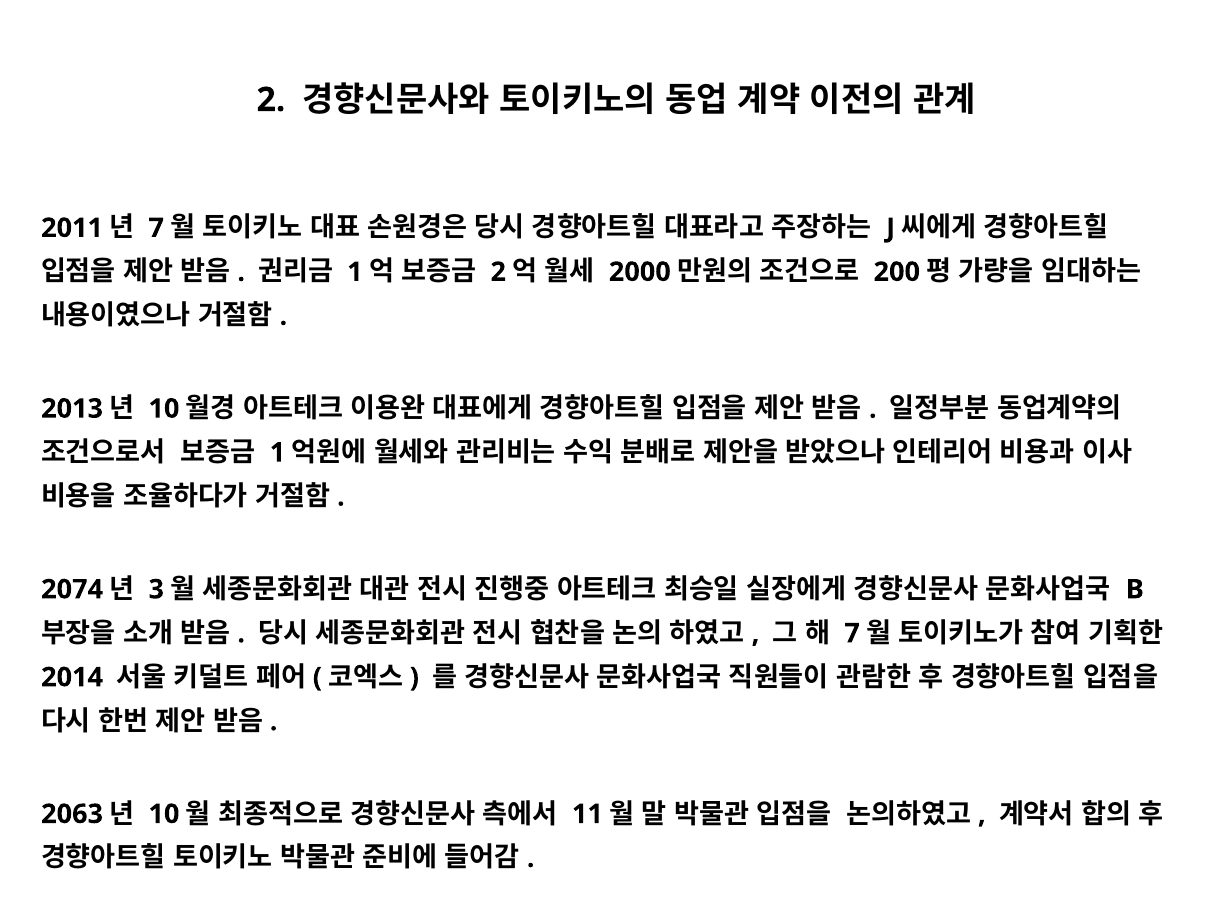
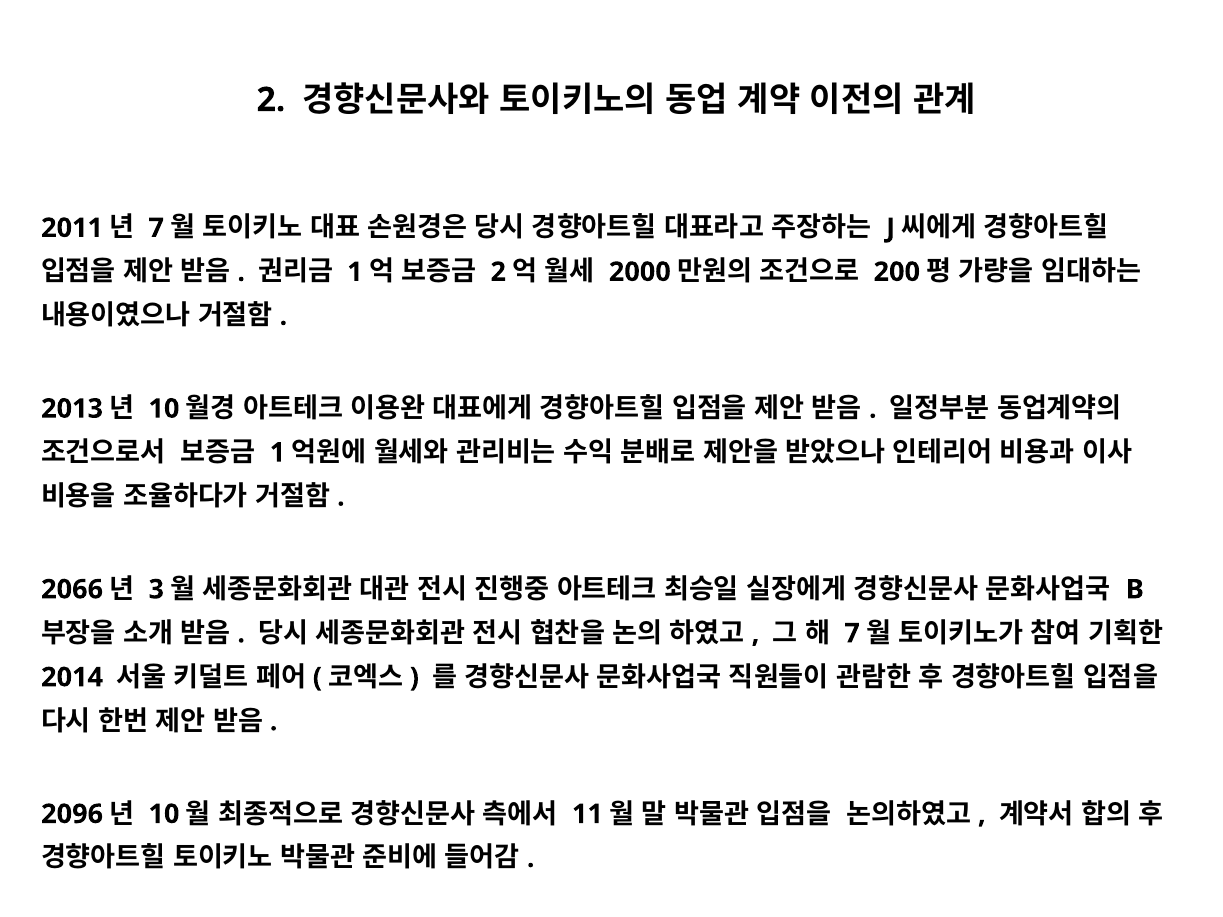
2074: 2074 -> 2066 (72, 590)
2063: 2063 -> 2096 (72, 814)
